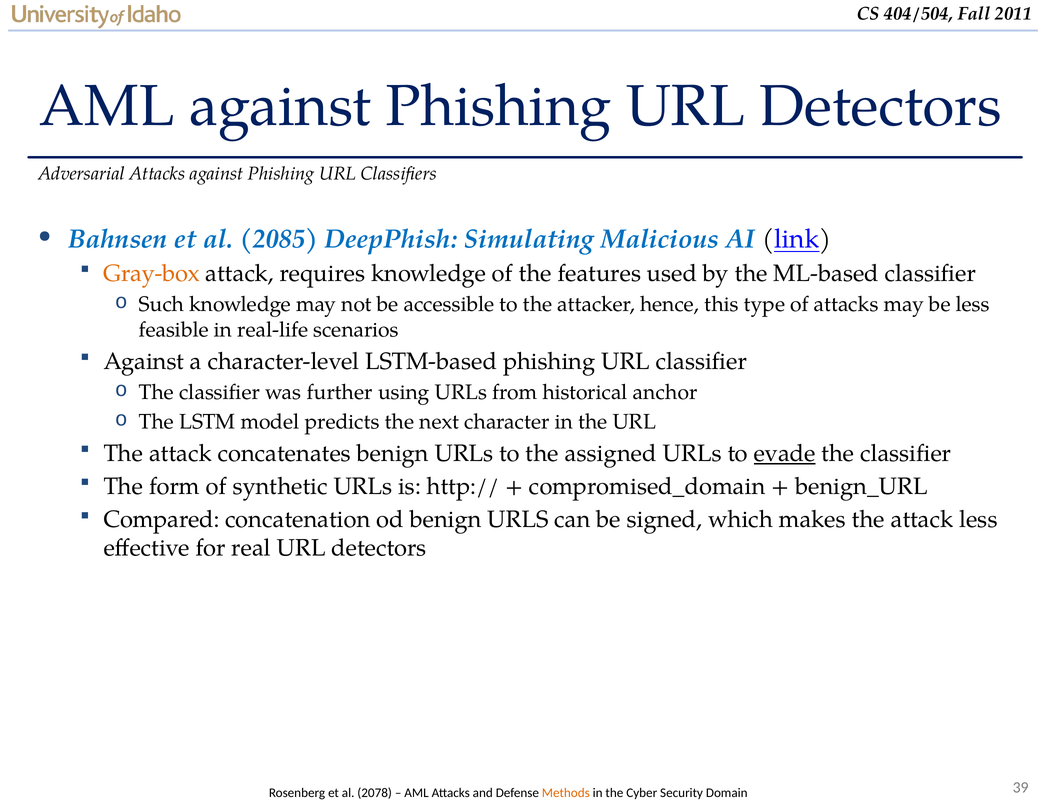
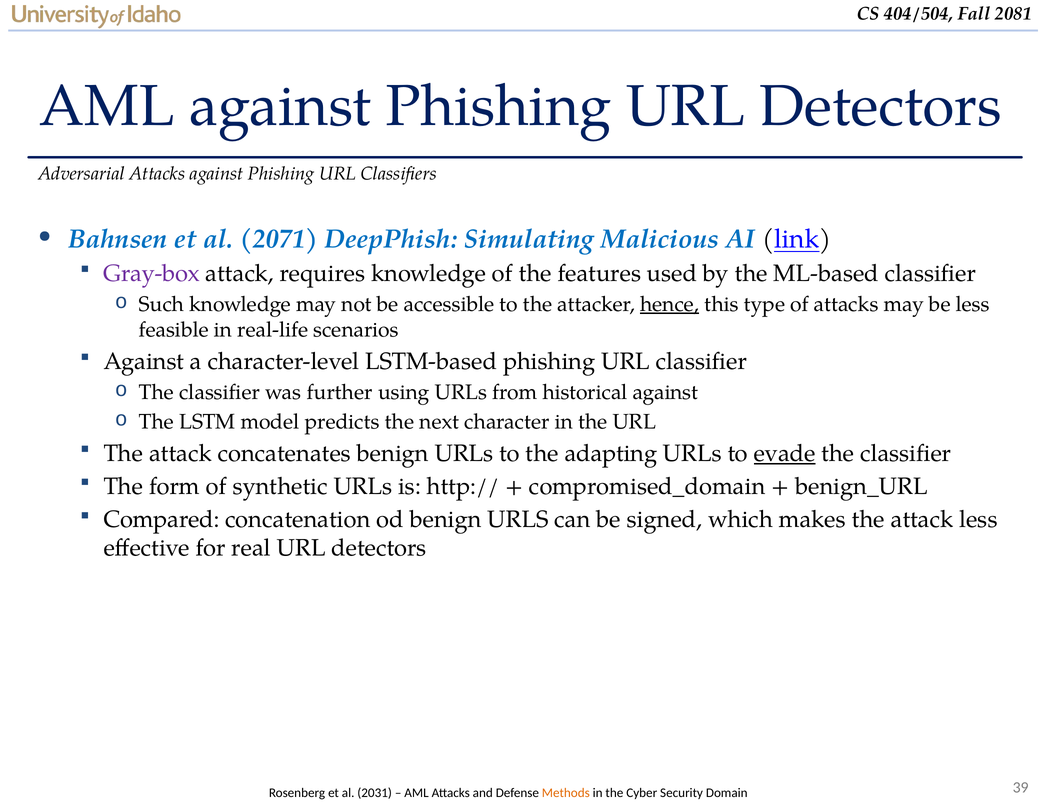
2011: 2011 -> 2081 (1013, 14)
2085: 2085 -> 2071 (279, 239)
Gray-box colour: orange -> purple (152, 274)
hence underline: none -> present (670, 304)
historical anchor: anchor -> against (665, 392)
assigned: assigned -> adapting (611, 453)
2078: 2078 -> 2031 (375, 793)
